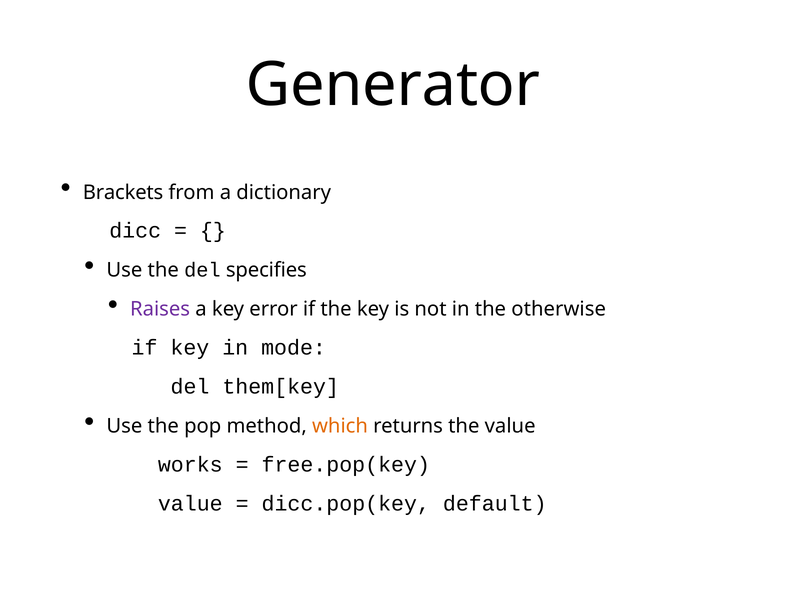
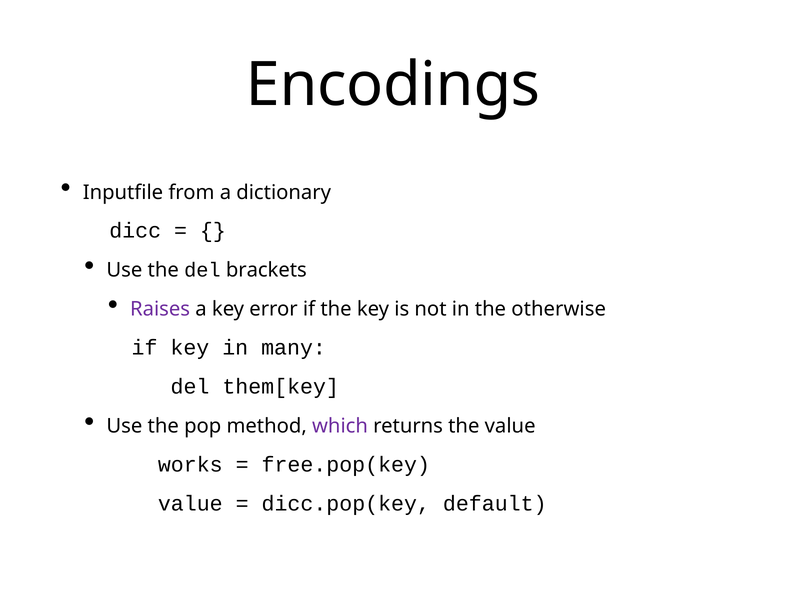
Generator: Generator -> Encodings (393, 85)
Brackets: Brackets -> Inputfile (123, 192)
specifies: specifies -> brackets (266, 270)
mode: mode -> many (294, 347)
which colour: orange -> purple (340, 426)
